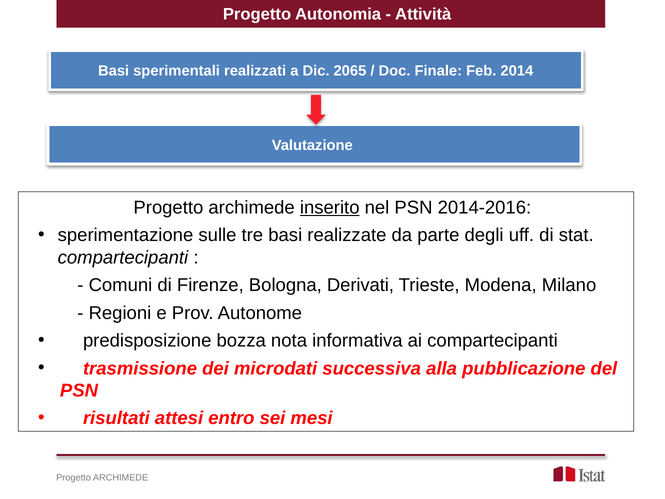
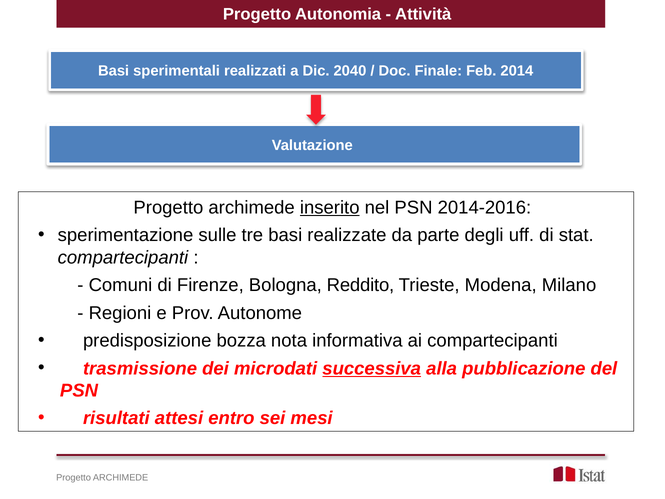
2065: 2065 -> 2040 (350, 71)
Derivati: Derivati -> Reddito (360, 285)
successiva underline: none -> present (372, 368)
